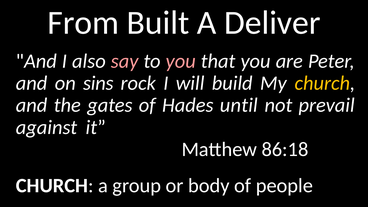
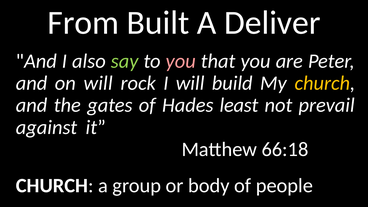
say colour: pink -> light green (125, 61)
on sins: sins -> will (98, 83)
until: until -> least (239, 105)
86:18: 86:18 -> 66:18 (285, 149)
